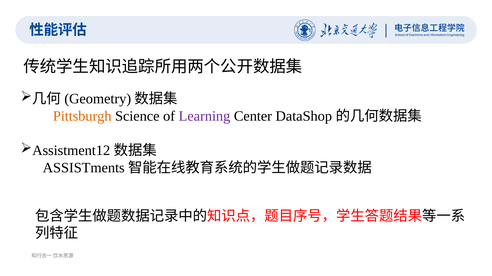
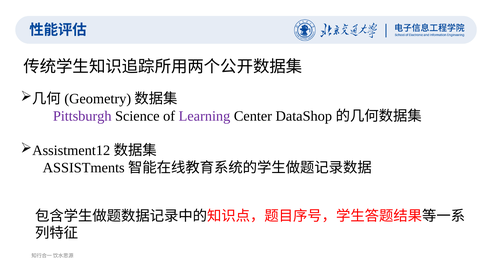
Pittsburgh colour: orange -> purple (82, 116)
